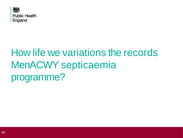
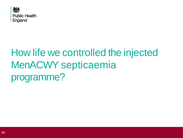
variations: variations -> controlled (84, 52)
records: records -> injected (141, 52)
